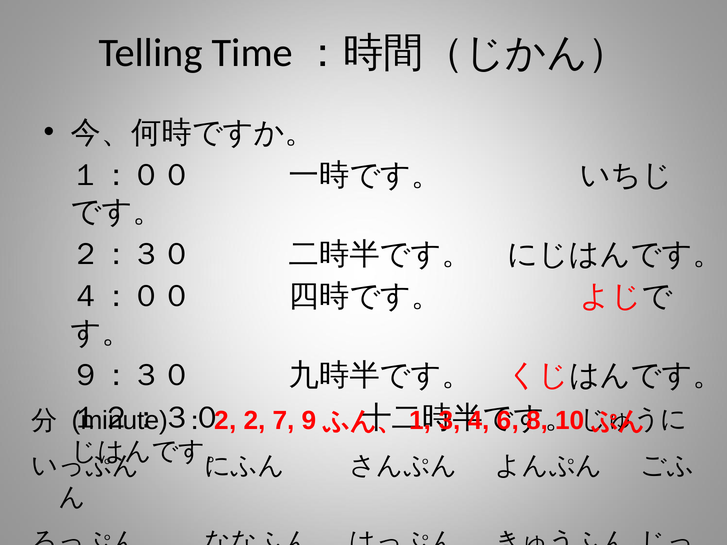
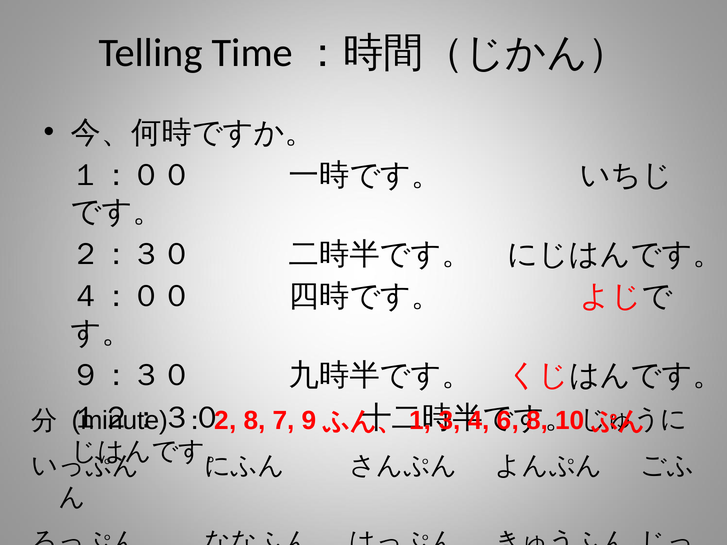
2: 2 -> 8 (255, 421)
